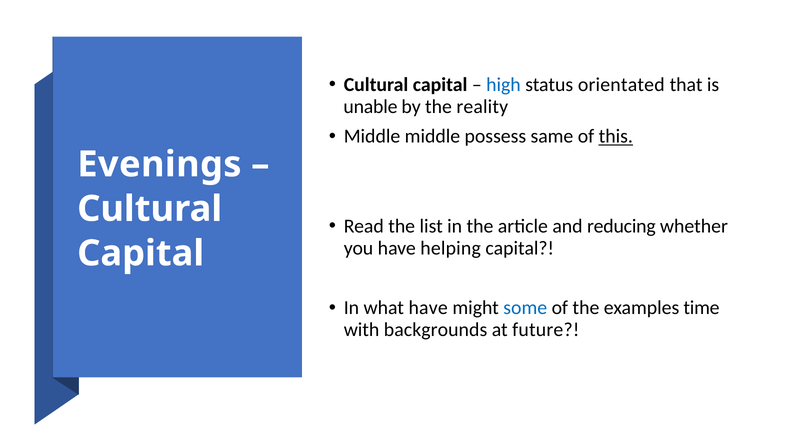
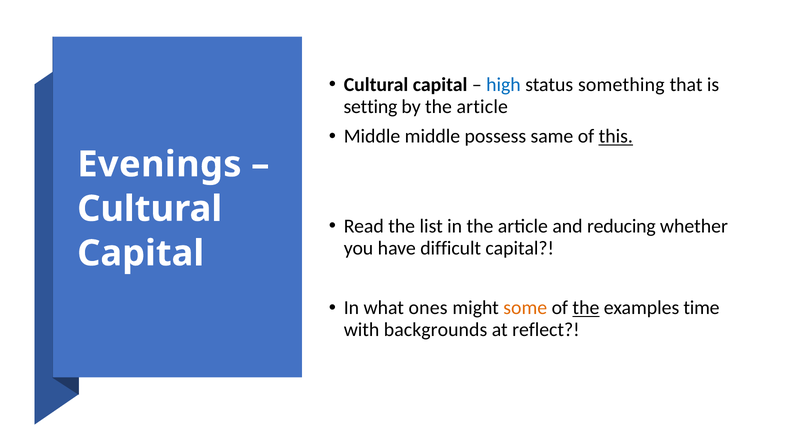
orientated: orientated -> something (621, 85)
unable: unable -> setting (370, 106)
by the reality: reality -> article (482, 106)
helping: helping -> difficult (451, 248)
what have: have -> ones (428, 308)
some colour: blue -> orange (525, 308)
the underline: none -> present (586, 308)
future: future -> reflect (546, 330)
